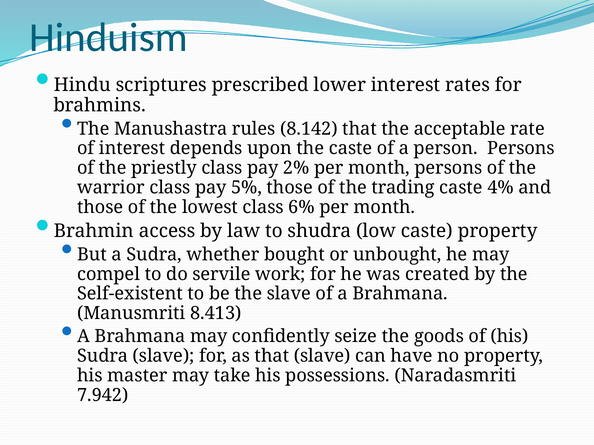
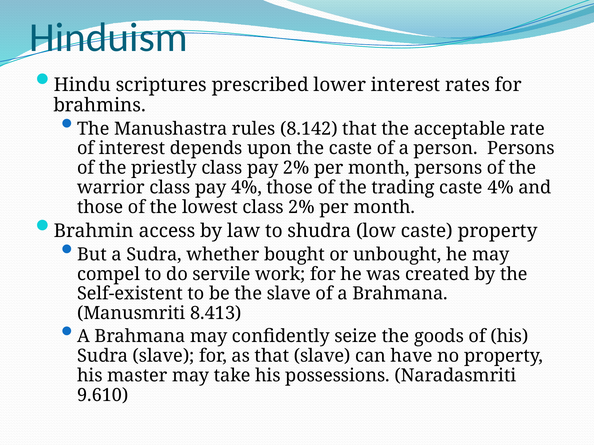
pay 5%: 5% -> 4% (247, 188)
class 6%: 6% -> 2% (302, 207)
7.942: 7.942 -> 9.610 (103, 395)
